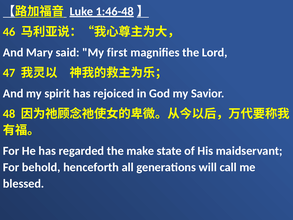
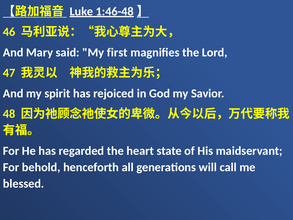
make: make -> heart (140, 151)
